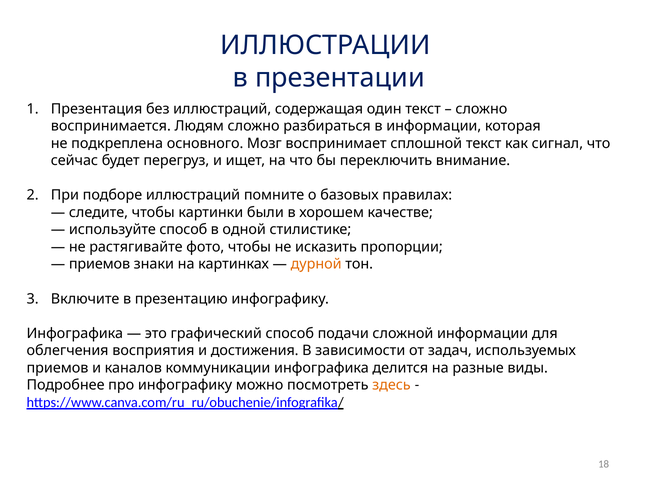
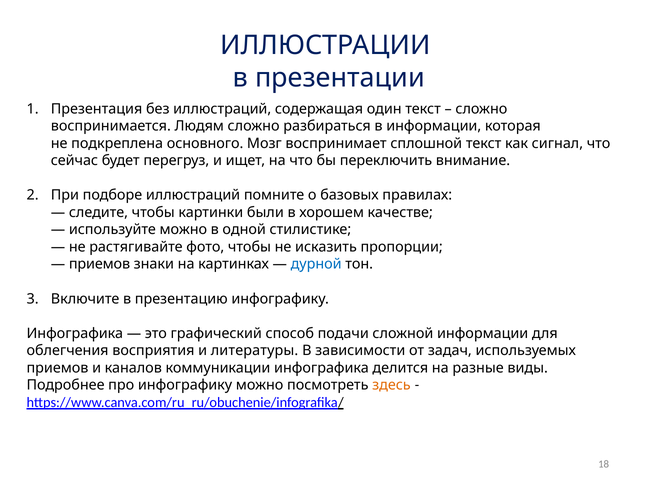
используйте способ: способ -> можно (183, 230)
дурной colour: orange -> blue (316, 264)
достижения: достижения -> литературы (255, 351)
